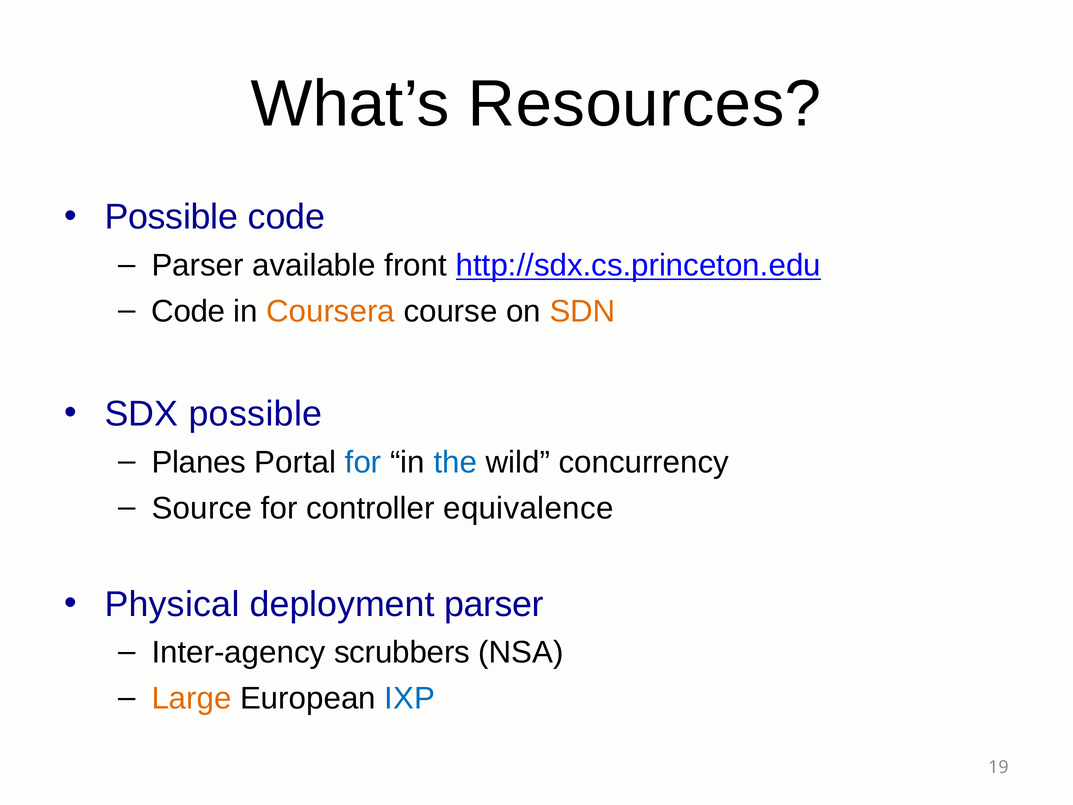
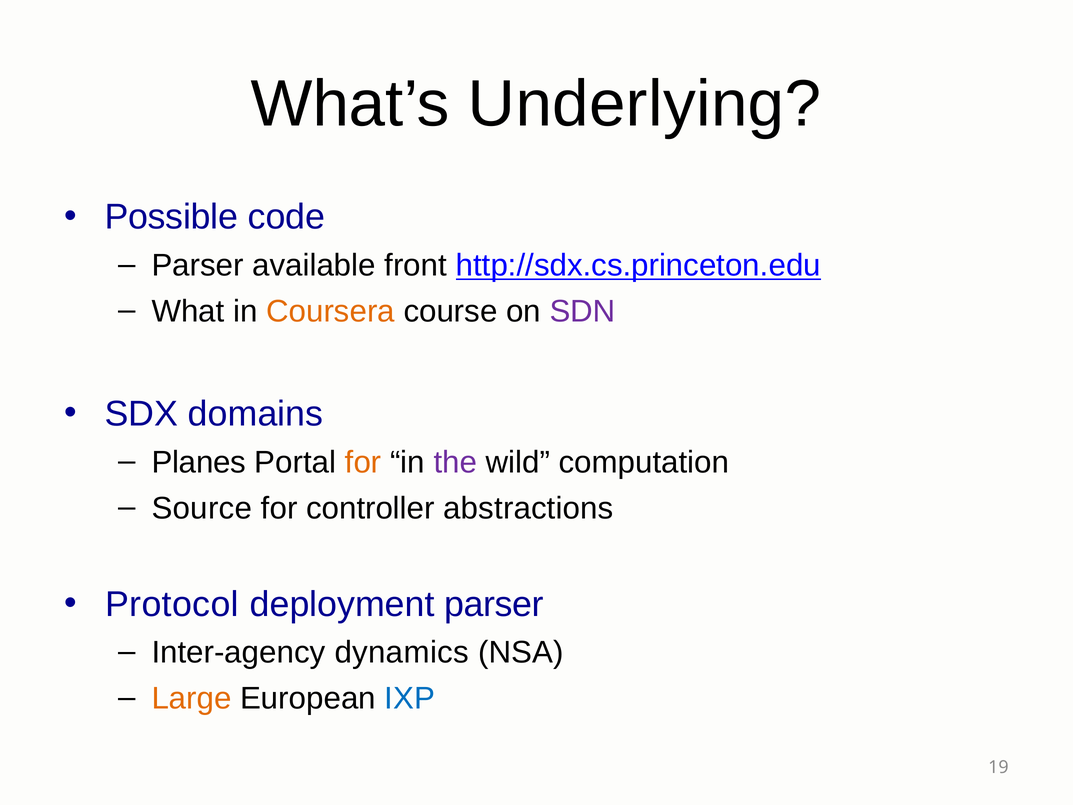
Resources: Resources -> Underlying (645, 104)
Code: Code -> What (188, 311)
SDN colour: orange -> purple (583, 311)
SDX possible: possible -> domains (256, 414)
for colour: blue -> orange (363, 462)
the colour: blue -> purple (455, 462)
concurrency: concurrency -> computation (644, 462)
equivalence: equivalence -> abstractions (528, 508)
Physical: Physical -> Protocol (172, 604)
scrubbers: scrubbers -> dynamics (402, 652)
